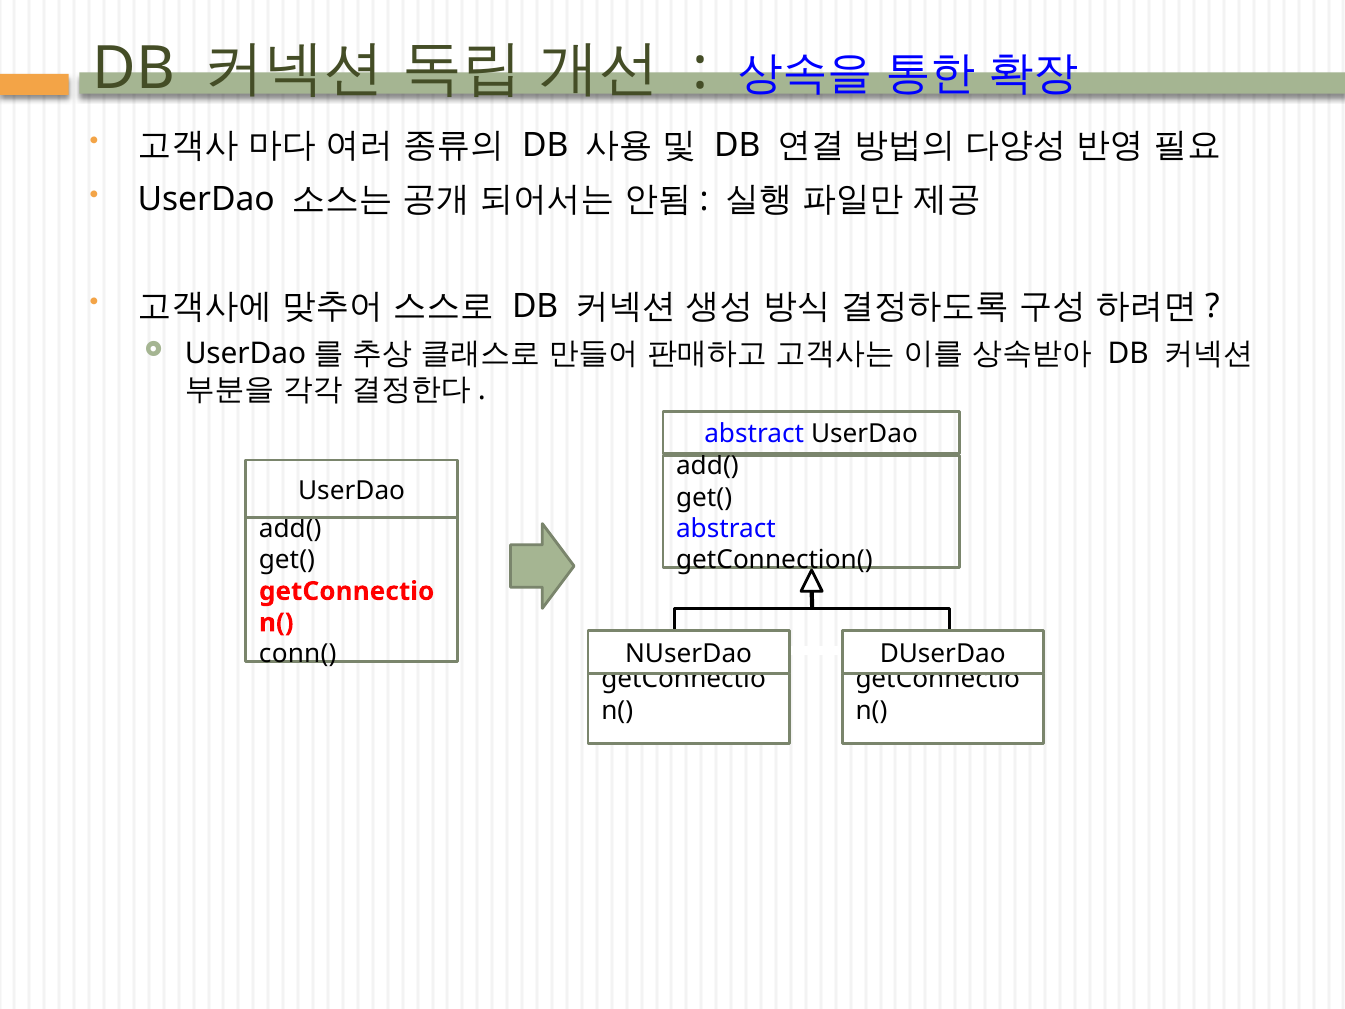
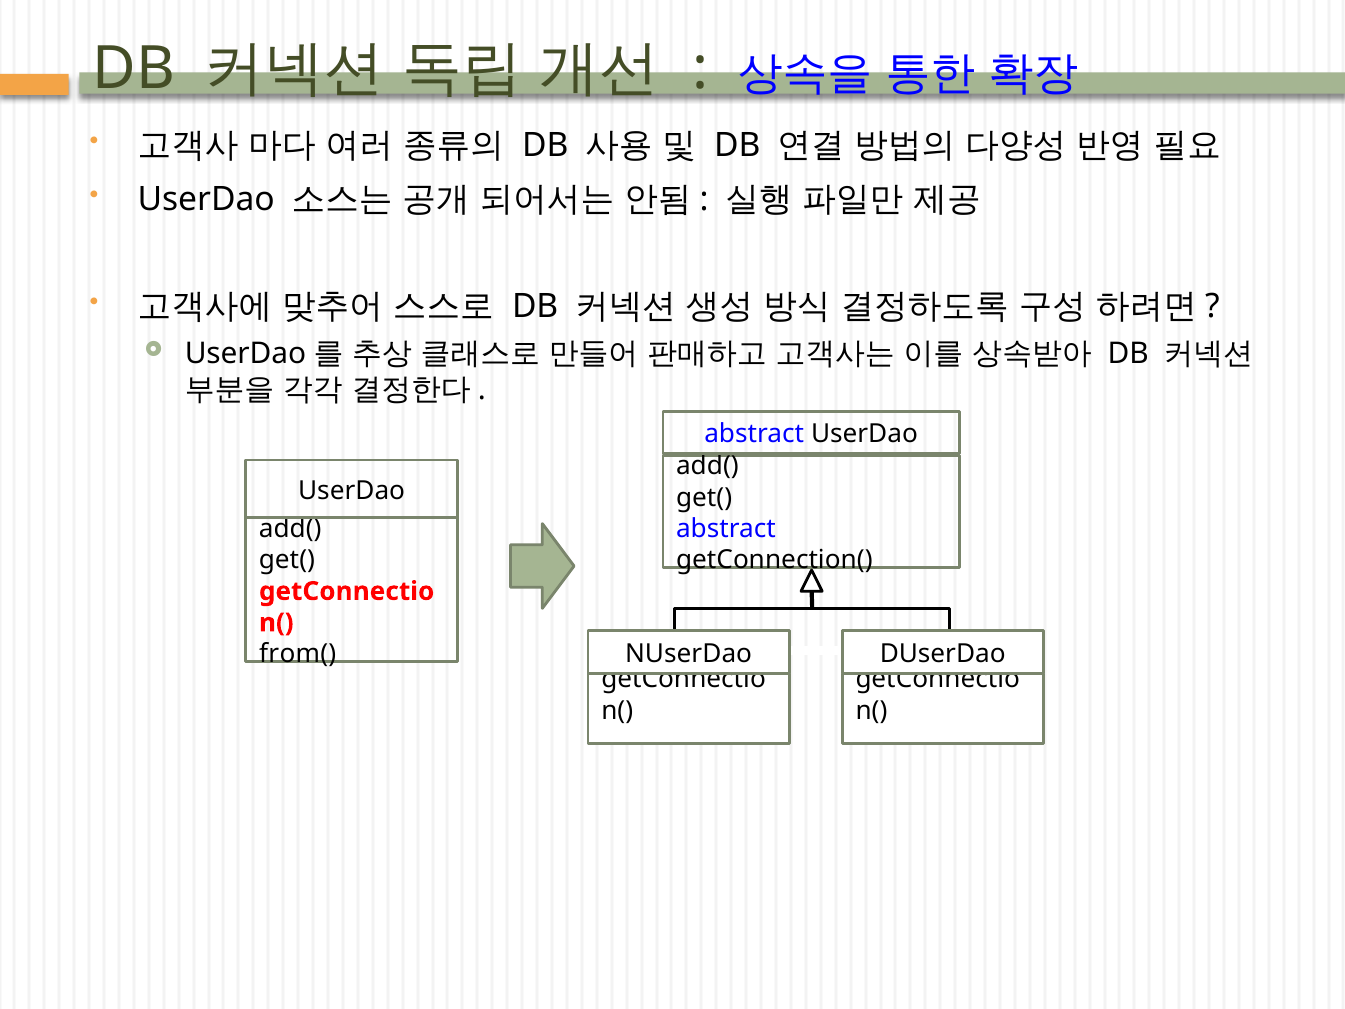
conn(: conn( -> from( (298, 654)
